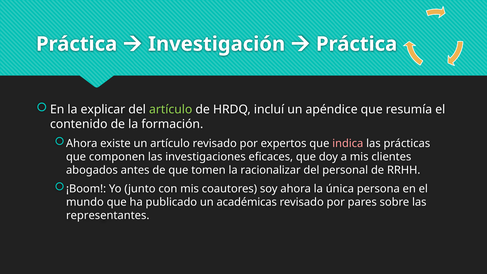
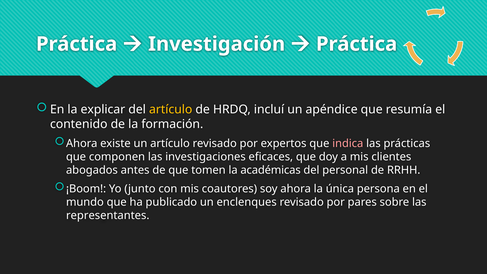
artículo colour: light green -> yellow (171, 110)
racionalizar: racionalizar -> académicas (271, 170)
académicas: académicas -> enclenques (247, 202)
